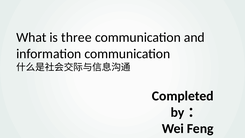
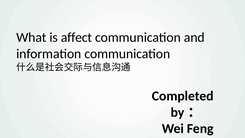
three: three -> affect (77, 37)
